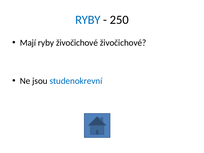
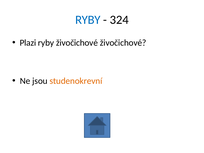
250: 250 -> 324 (119, 20)
Mají: Mají -> Plazi (28, 43)
studenokrevní colour: blue -> orange (76, 81)
